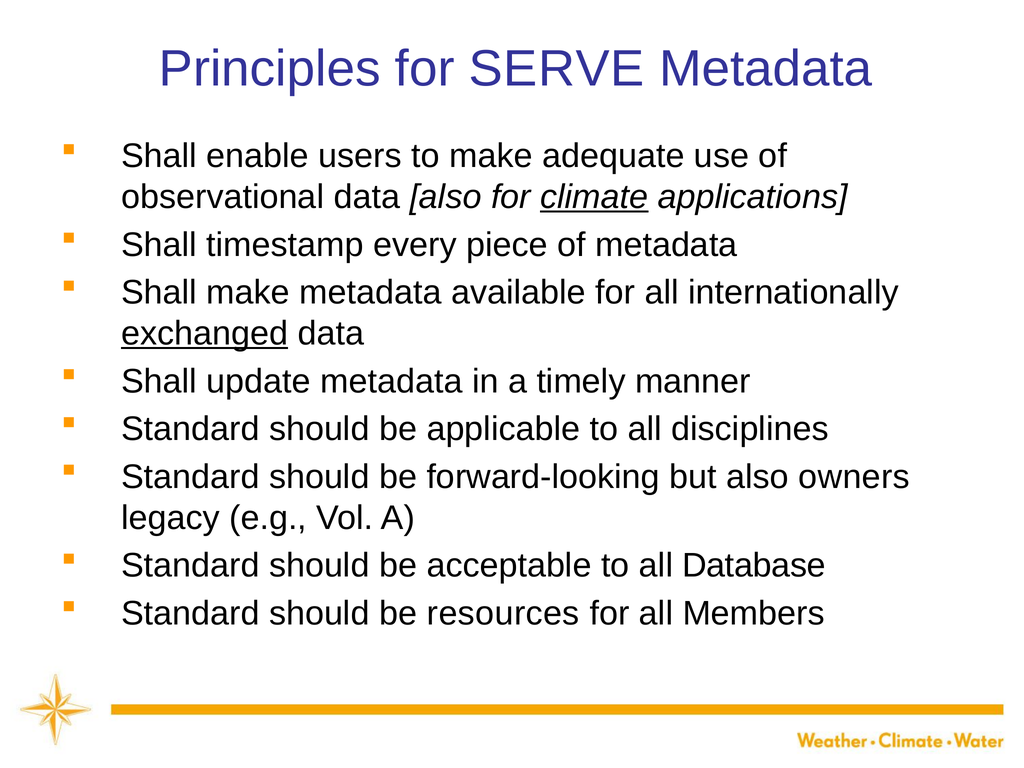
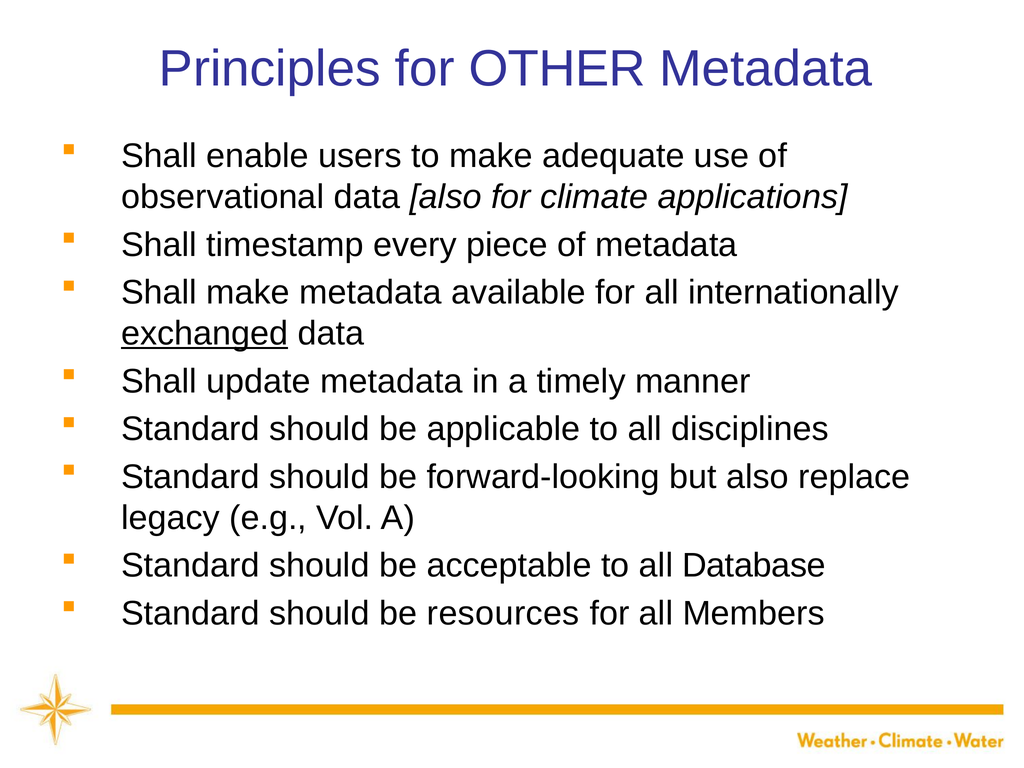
SERVE: SERVE -> OTHER (557, 69)
climate underline: present -> none (594, 197)
owners: owners -> replace (854, 477)
